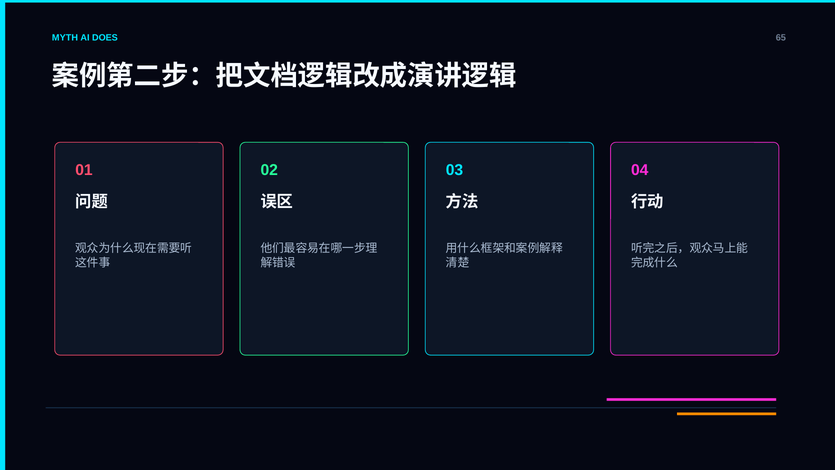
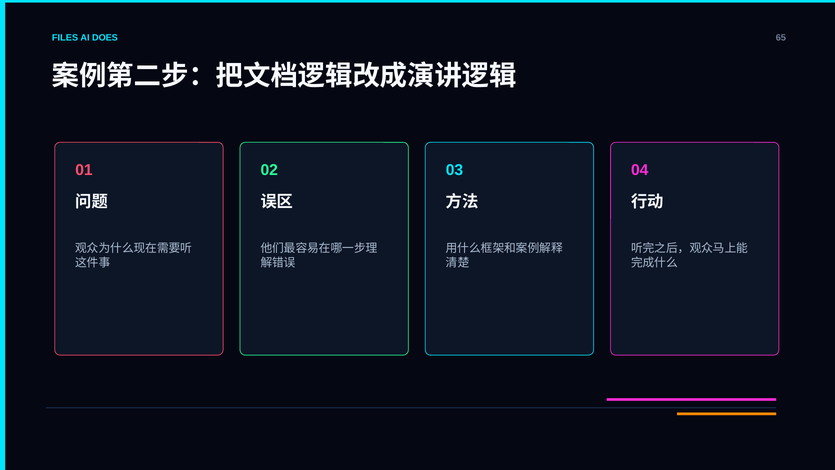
MYTH: MYTH -> FILES (65, 38)
